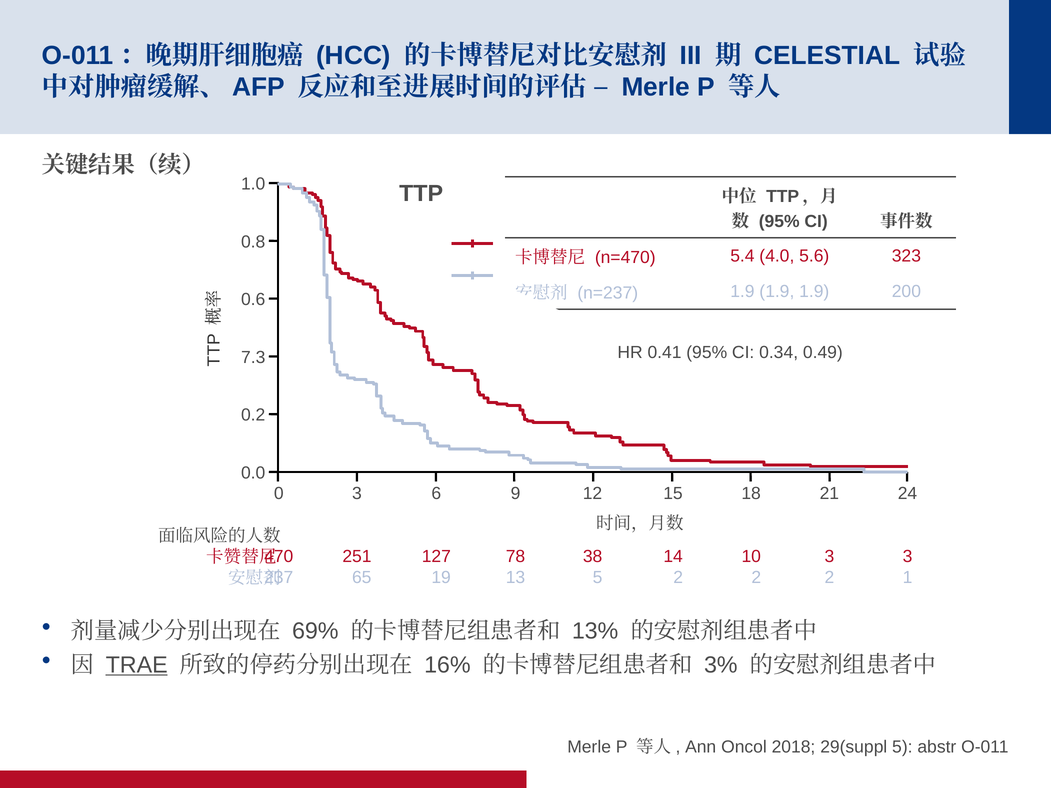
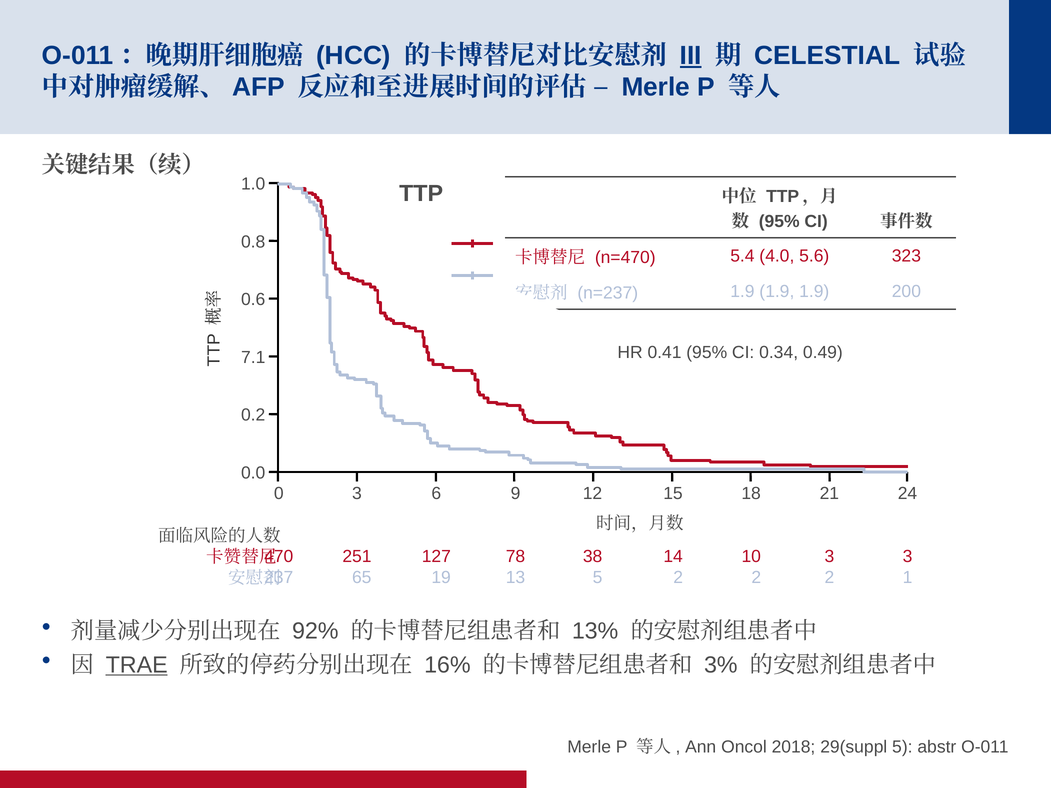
III underline: none -> present (691, 56)
7.3: 7.3 -> 7.1 (253, 358)
69%: 69% -> 92% (315, 631)
